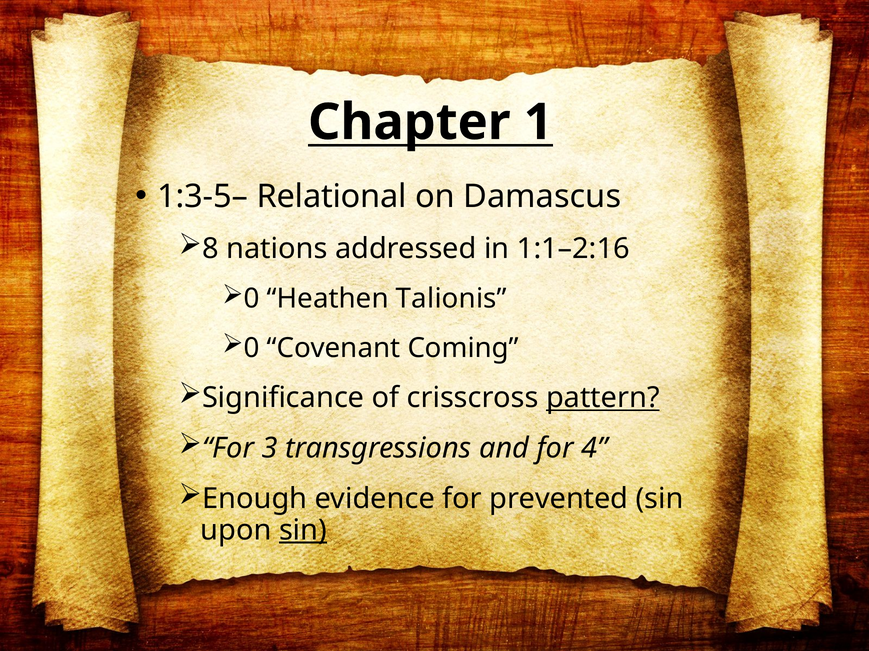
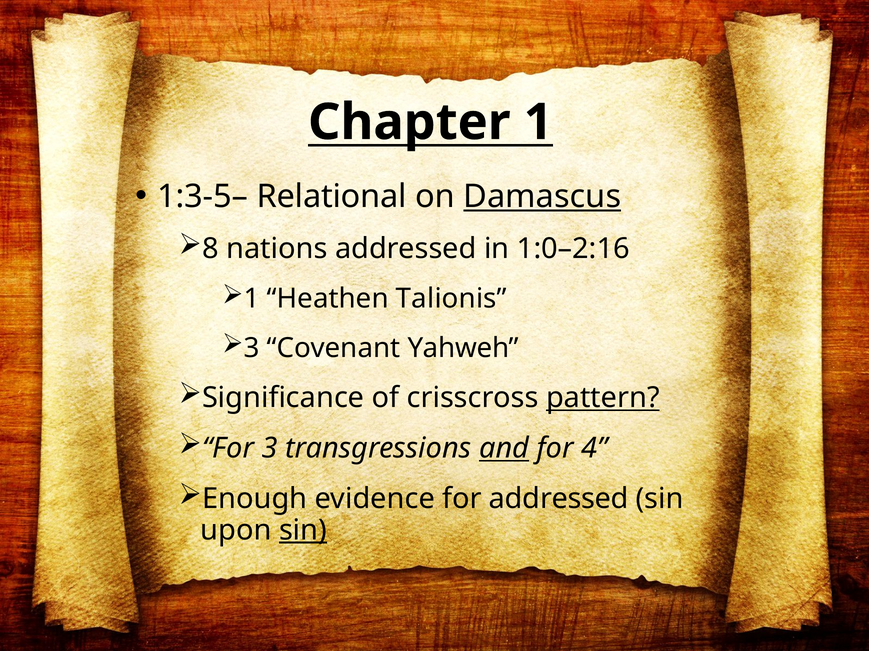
Damascus underline: none -> present (542, 197)
1:1–2:16: 1:1–2:16 -> 1:0–2:16 (573, 249)
0: 0 -> 1 (252, 299)
0: 0 -> 3 (252, 348)
Coming: Coming -> Yahweh (463, 348)
and underline: none -> present (504, 449)
for prevented: prevented -> addressed (559, 499)
